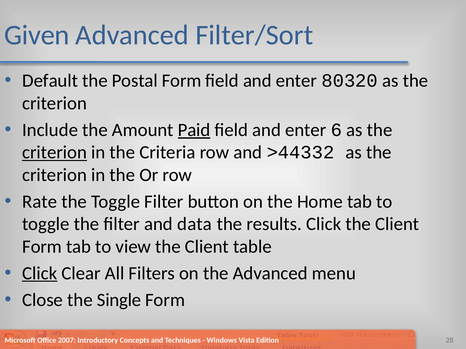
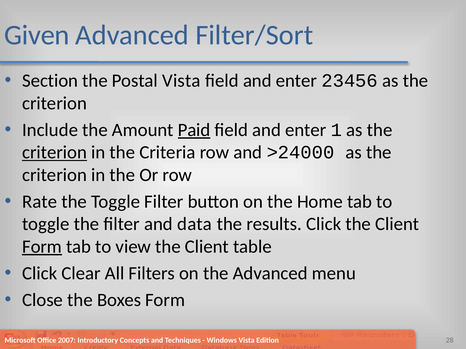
Default: Default -> Section (50, 81)
Postal Form: Form -> Vista (181, 81)
80320: 80320 -> 23456 (350, 81)
6: 6 -> 1 (336, 130)
>44332: >44332 -> >24000 (301, 153)
Form underline: none -> present (42, 247)
Click underline: present -> none (40, 274)
Single: Single -> Boxes (119, 300)
